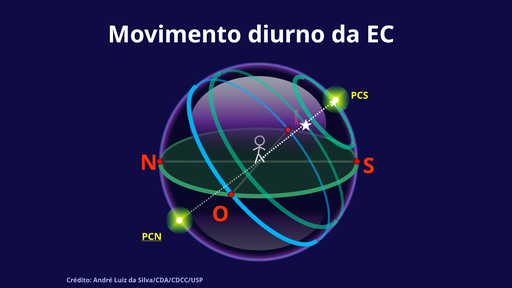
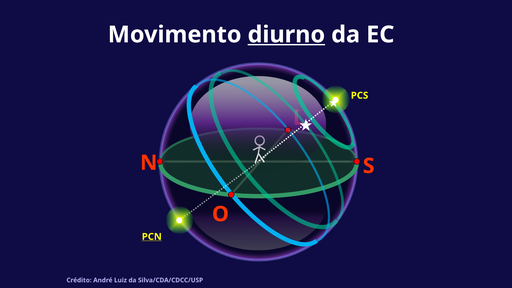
diurno underline: none -> present (286, 35)
